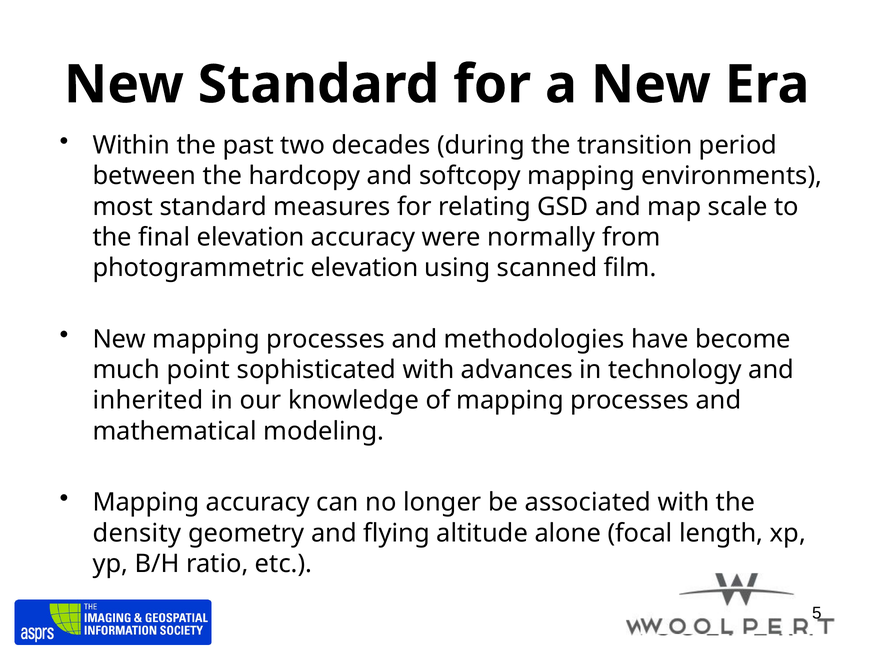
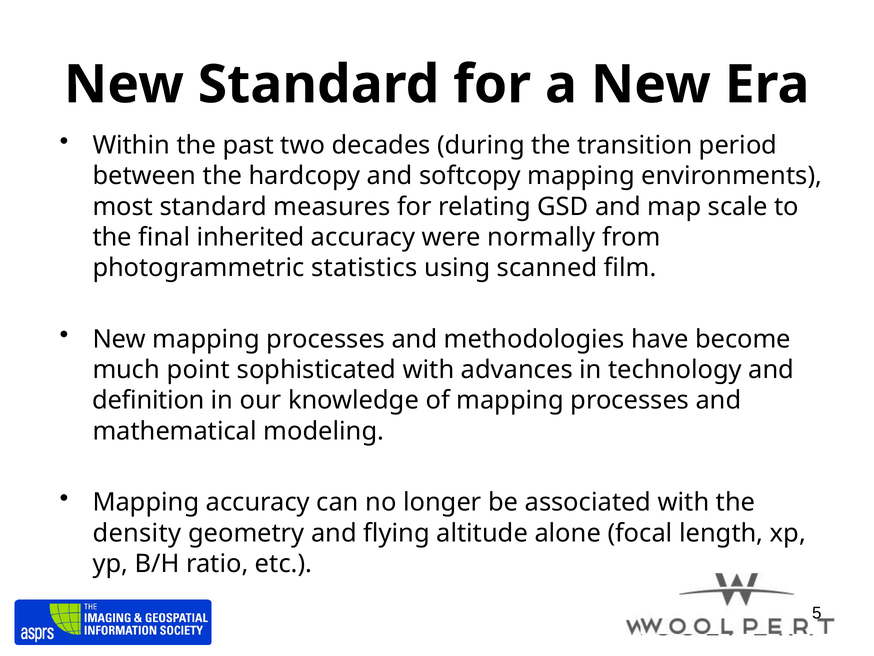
final elevation: elevation -> inherited (251, 237)
photogrammetric elevation: elevation -> statistics (364, 268)
inherited: inherited -> definition (148, 400)
